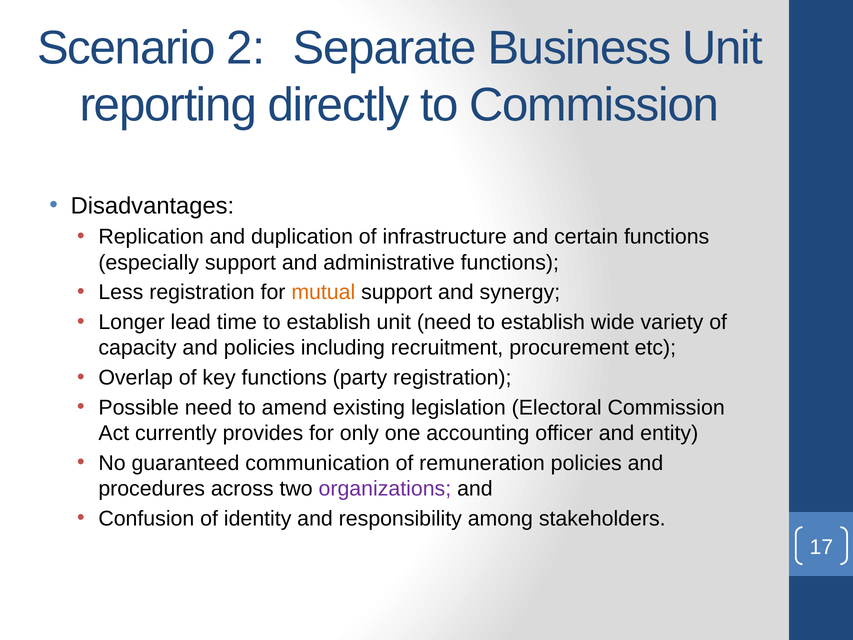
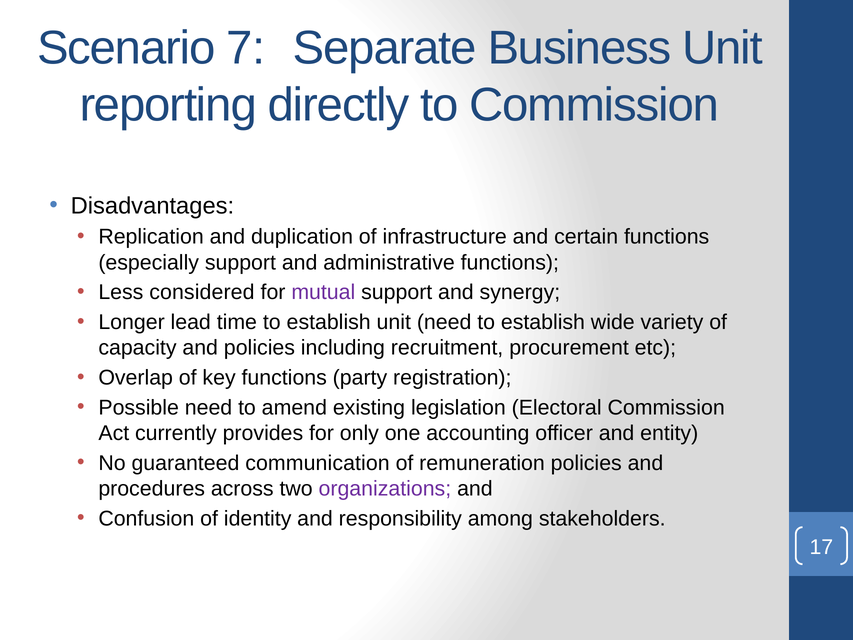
2: 2 -> 7 (246, 48)
Less registration: registration -> considered (202, 292)
mutual colour: orange -> purple (323, 292)
